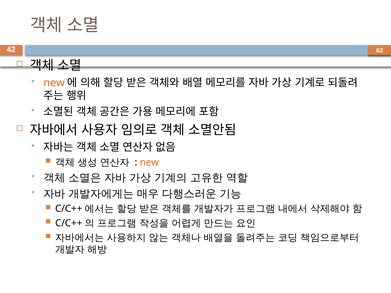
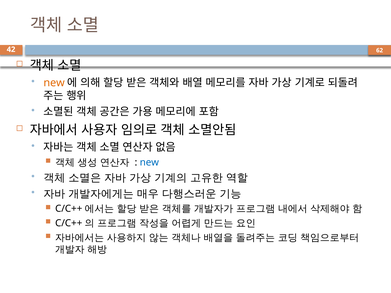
new colour: orange -> blue (149, 162)
